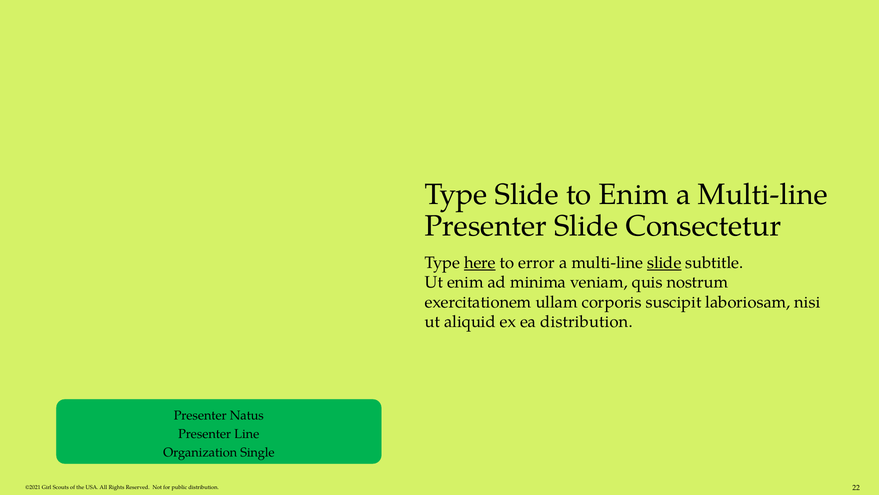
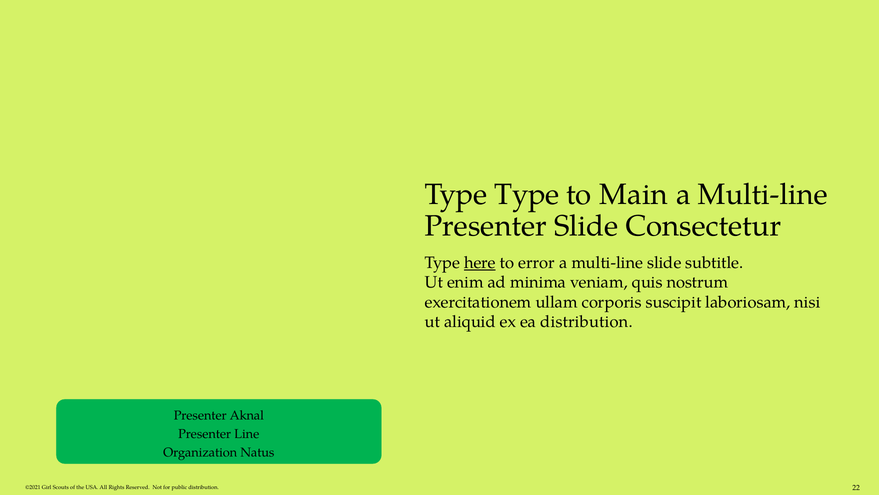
Type Slide: Slide -> Type (527, 194)
to Enim: Enim -> Main (634, 194)
slide underline: present -> none (664, 262)
Natus: Natus -> Aknal (247, 415)
Single: Single -> Natus (257, 452)
